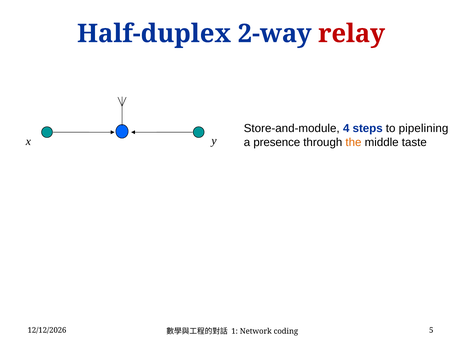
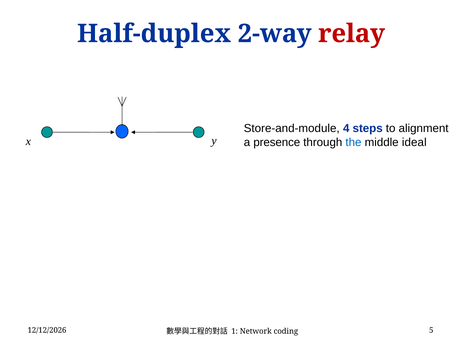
pipelining: pipelining -> alignment (424, 128)
the colour: orange -> blue (353, 142)
taste: taste -> ideal (414, 142)
